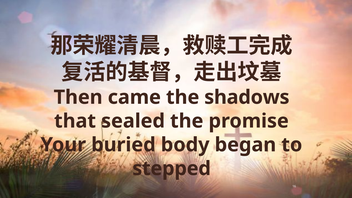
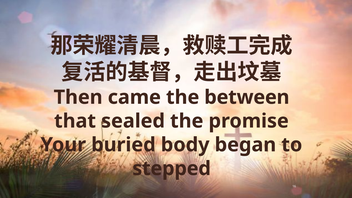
shadows: shadows -> between (247, 97)
